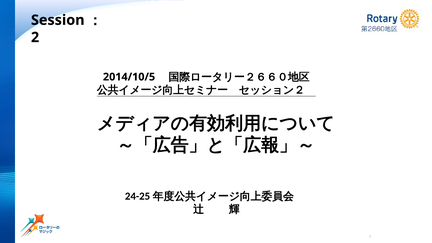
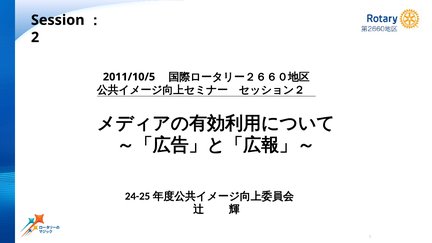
2014/10/5: 2014/10/5 -> 2011/10/5 (129, 77)
